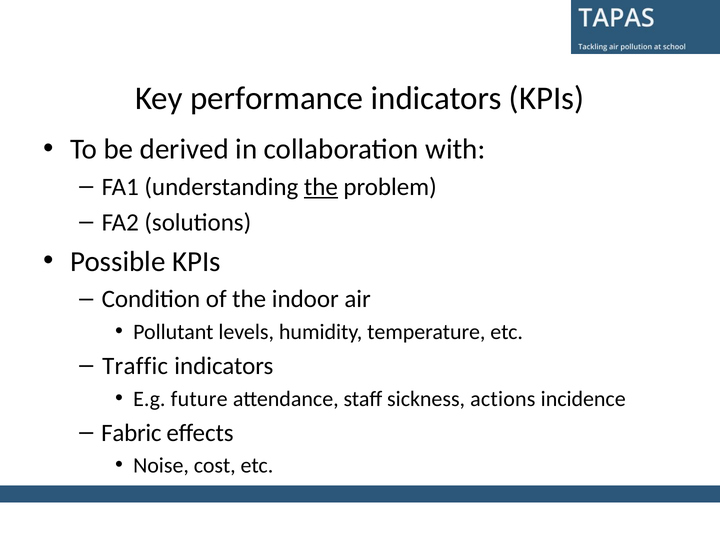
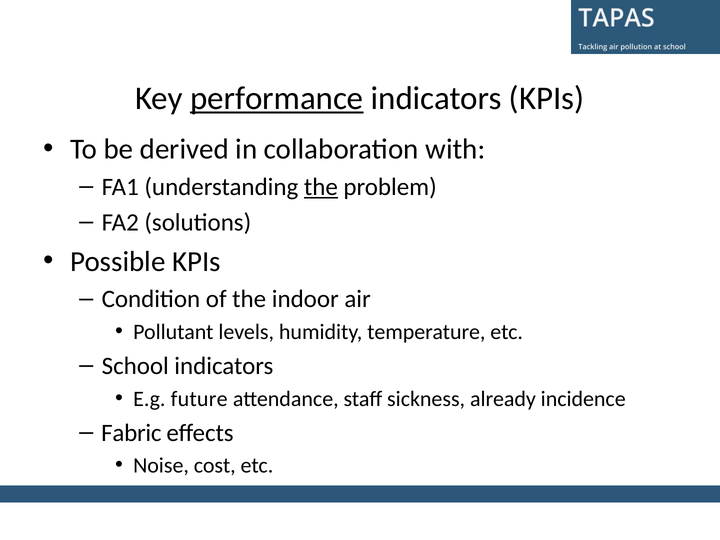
performance underline: none -> present (277, 98)
Traffic: Traffic -> School (135, 366)
actions: actions -> already (503, 399)
